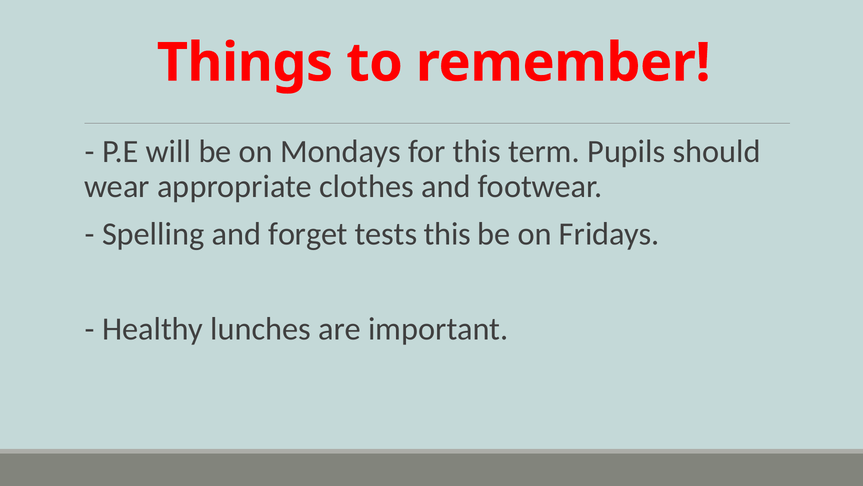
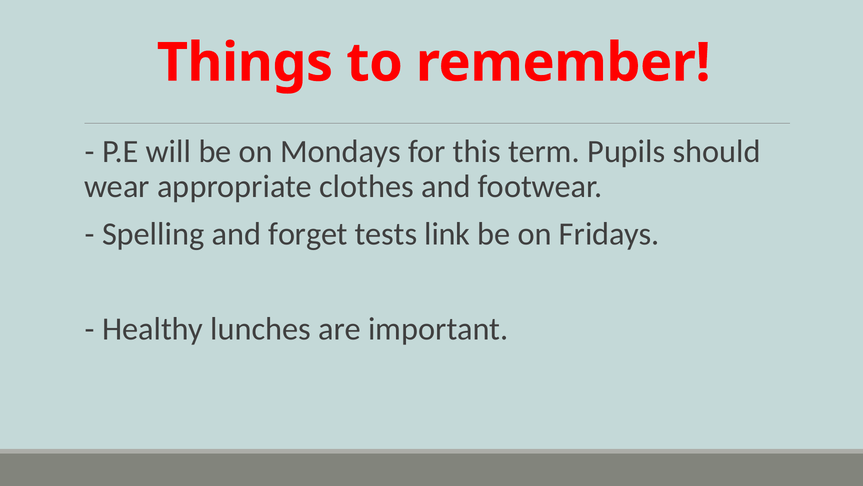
tests this: this -> link (447, 234)
